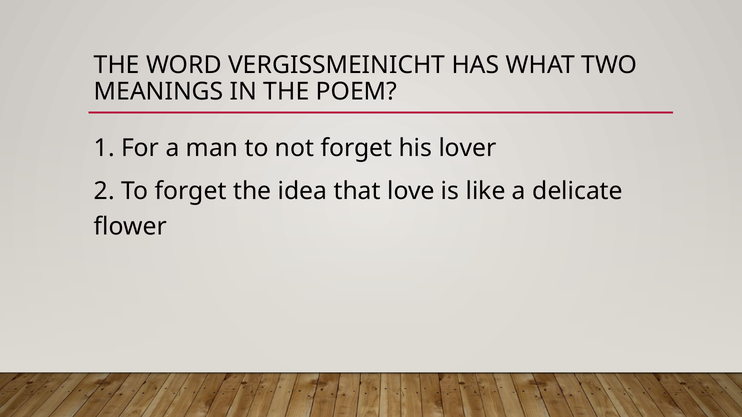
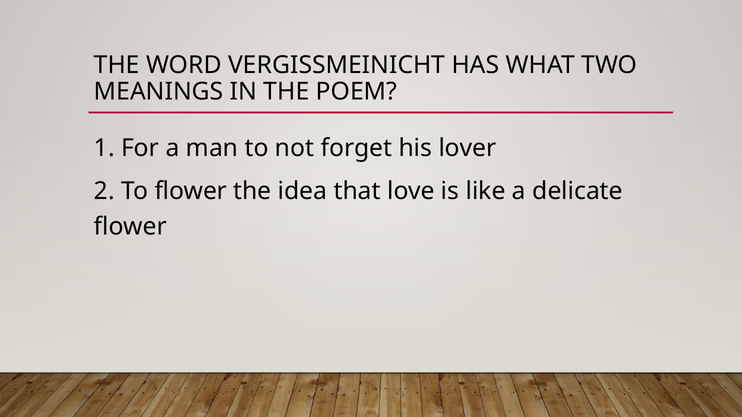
To forget: forget -> flower (191, 191)
